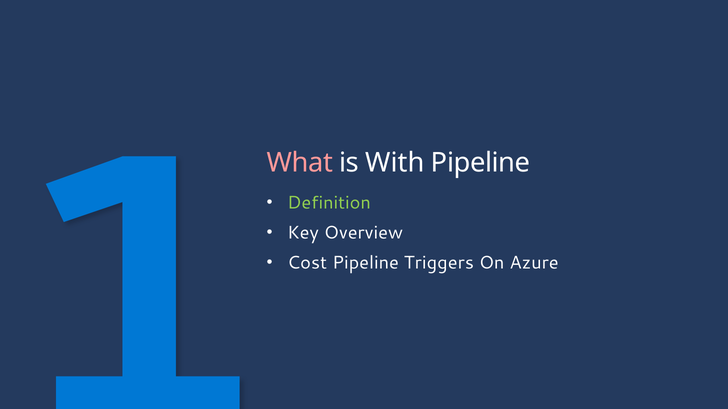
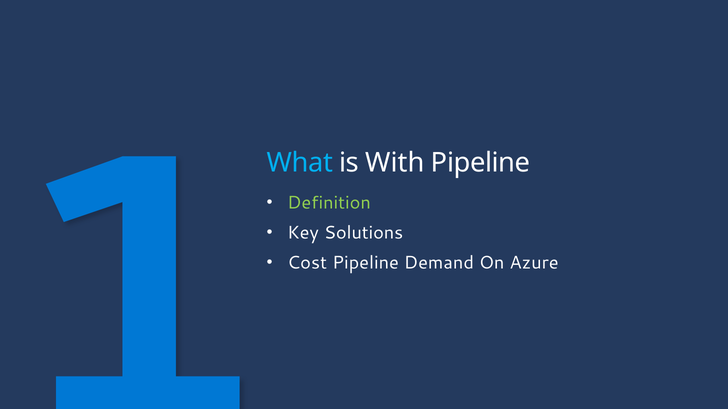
What colour: pink -> light blue (300, 163)
Overview: Overview -> Solutions (364, 233)
Triggers: Triggers -> Demand (439, 263)
